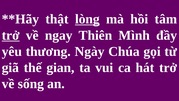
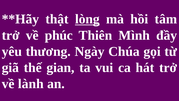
trở underline: present -> none (11, 35)
ngay: ngay -> phúc (59, 35)
sống: sống -> lành (31, 83)
